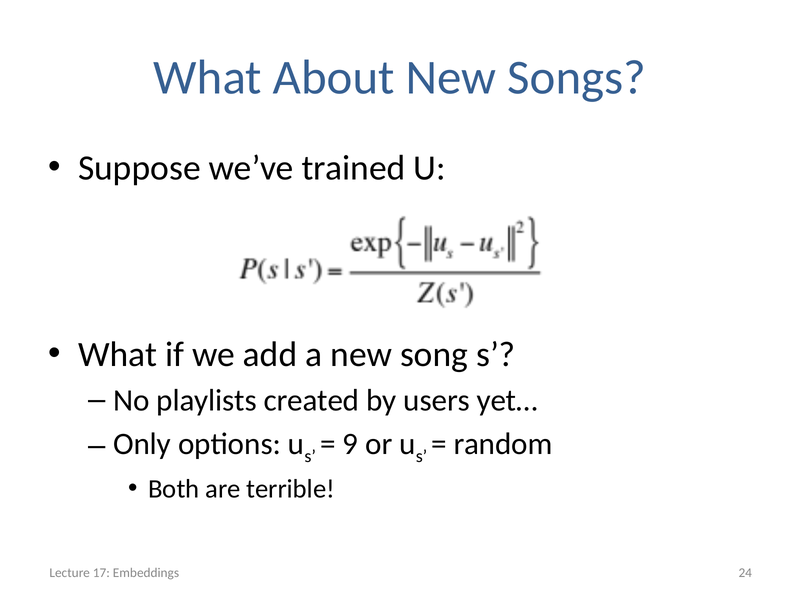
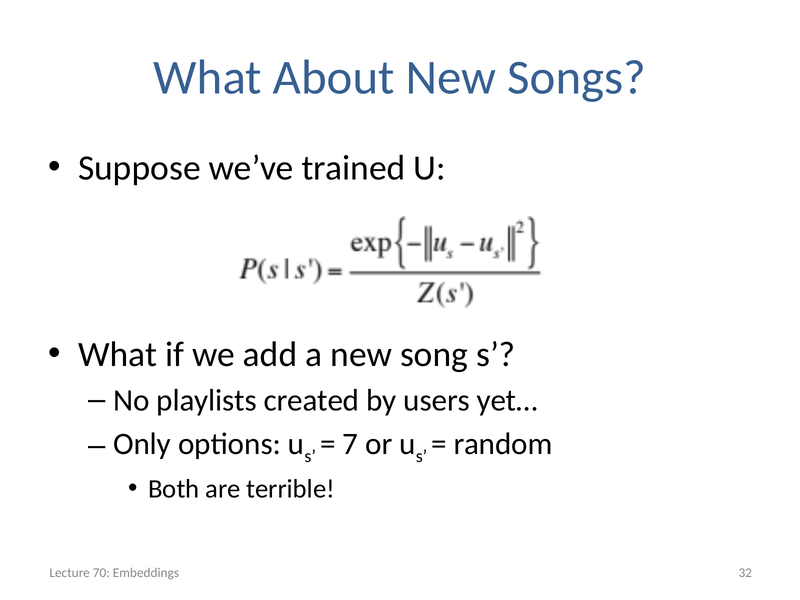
9: 9 -> 7 (350, 444)
17: 17 -> 70 (101, 573)
24: 24 -> 32 (745, 573)
